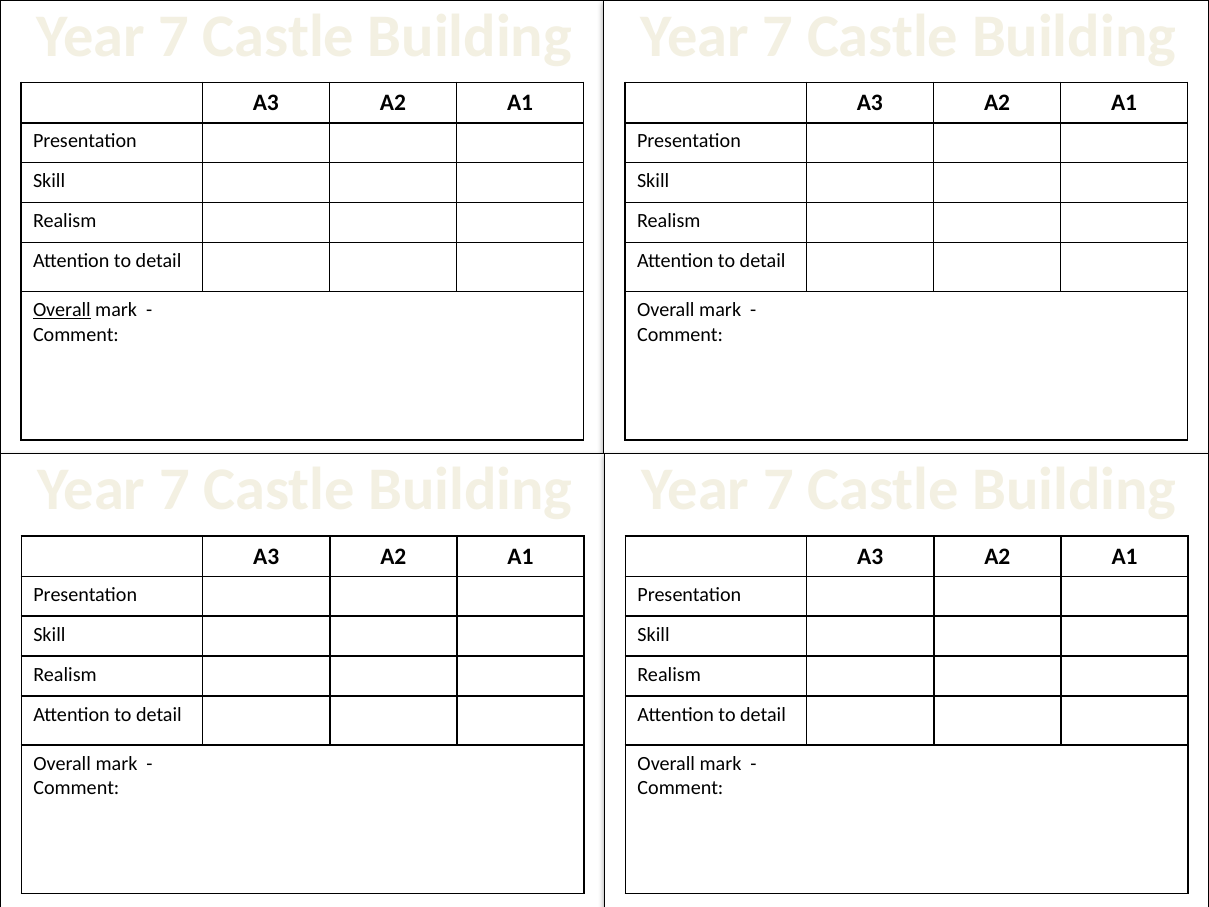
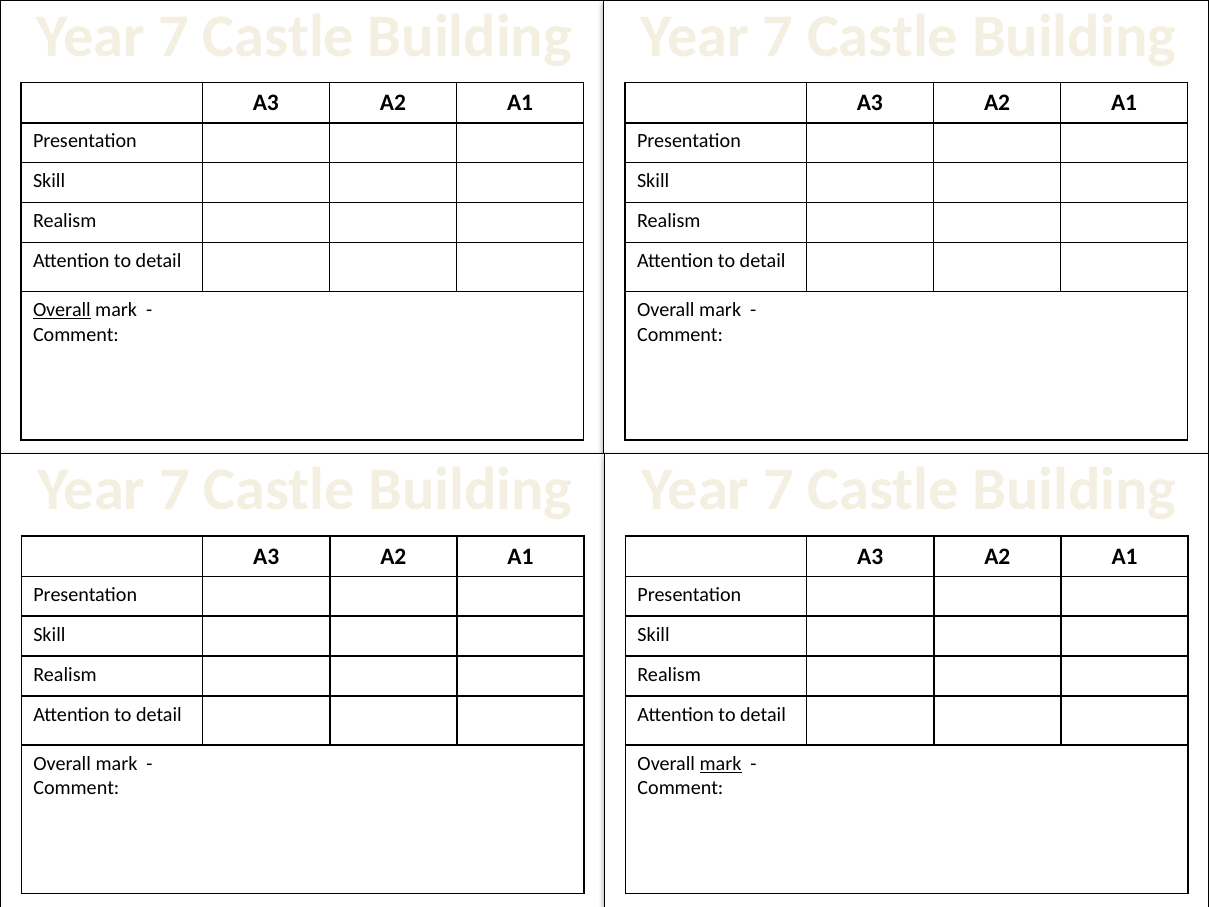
mark underline: none -> present (721, 763)
